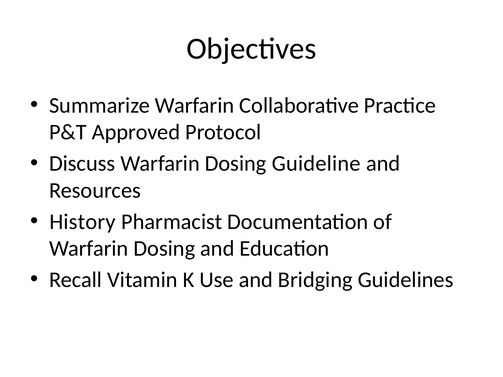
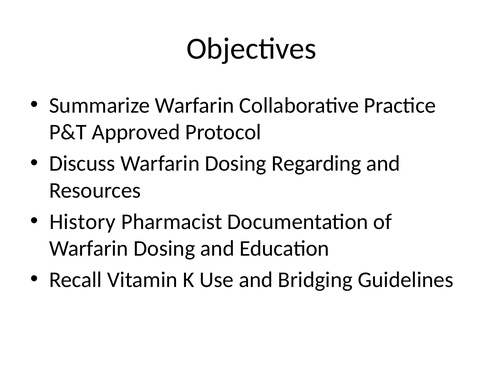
Guideline: Guideline -> Regarding (316, 164)
